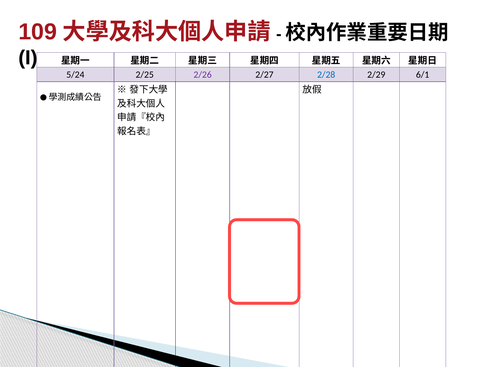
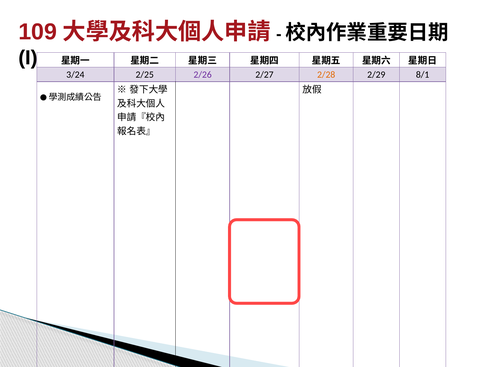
5/24: 5/24 -> 3/24 (75, 75)
2/28 colour: blue -> orange (326, 75)
6/1: 6/1 -> 8/1 (423, 75)
